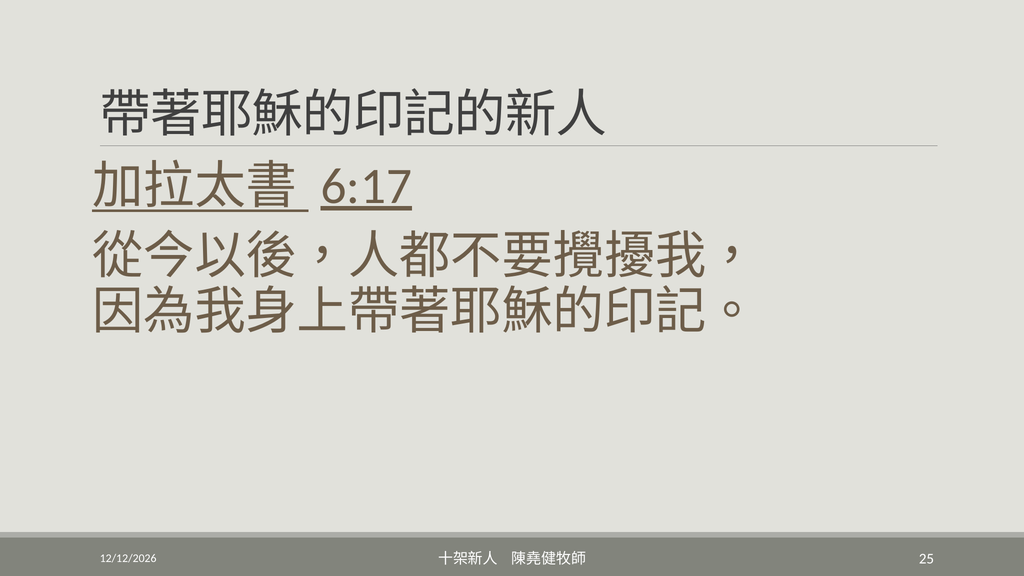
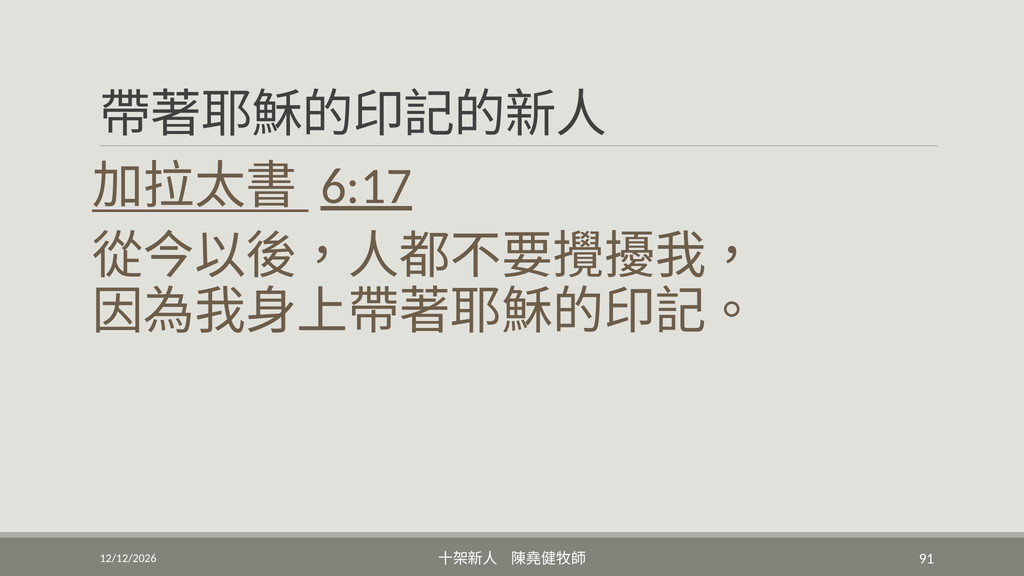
25: 25 -> 91 (926, 559)
